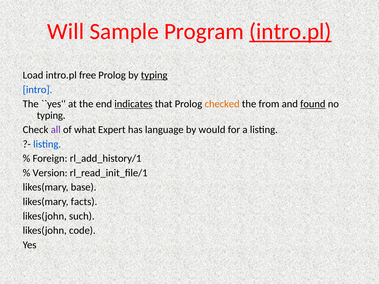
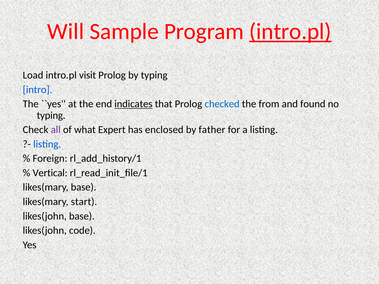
free: free -> visit (88, 75)
typing underline: present -> none (154, 75)
checked colour: orange -> blue (222, 104)
found underline: present -> none (313, 104)
language: language -> enclosed (164, 130)
would: would -> father (212, 130)
Version: Version -> Vertical (50, 173)
facts: facts -> start (84, 202)
likes(john such: such -> base (82, 216)
